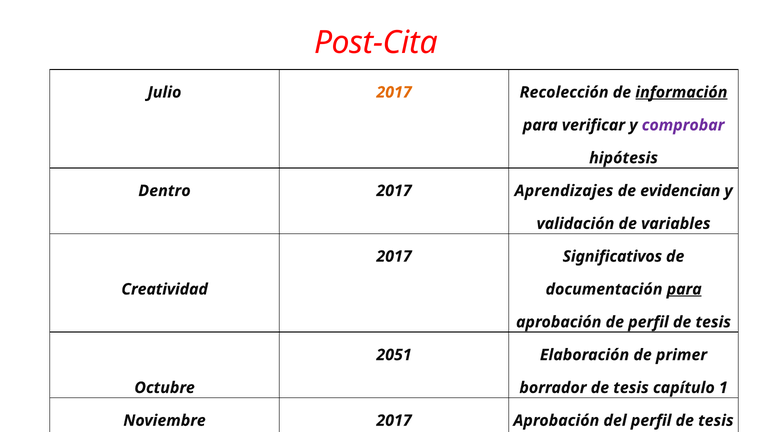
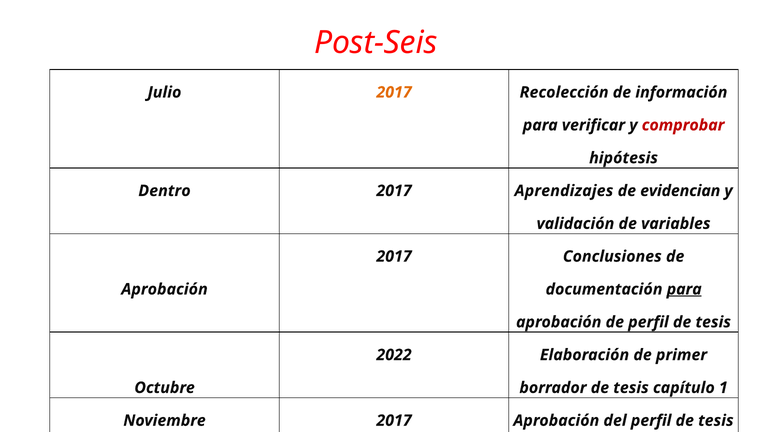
Post-Cita: Post-Cita -> Post-Seis (376, 43)
información underline: present -> none (681, 92)
comprobar colour: purple -> red (683, 125)
Significativos: Significativos -> Conclusiones (612, 256)
Creatividad: Creatividad -> Aprobación (165, 289)
2051: 2051 -> 2022 (394, 354)
